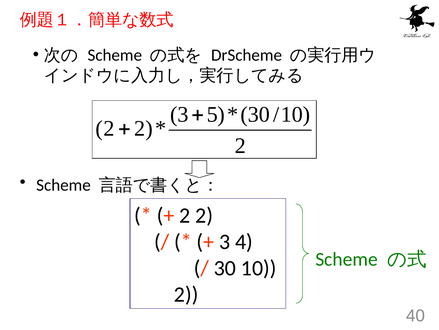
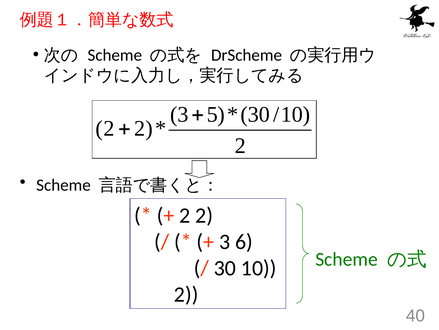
4: 4 -> 6 (244, 241)
